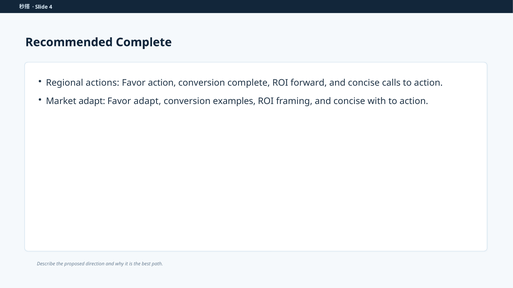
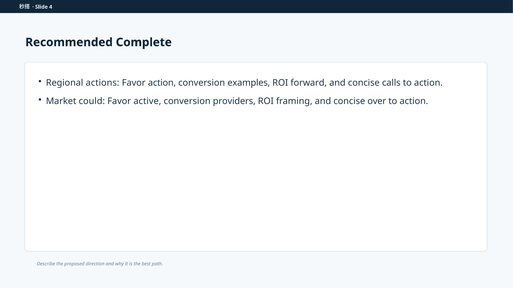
conversion complete: complete -> examples (249, 83)
Market adapt: adapt -> could (92, 101)
Favor adapt: adapt -> active (147, 101)
examples: examples -> providers (234, 101)
with: with -> over (377, 101)
